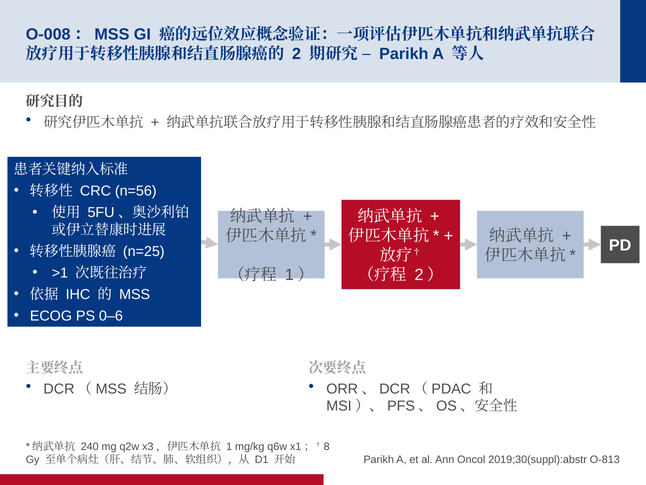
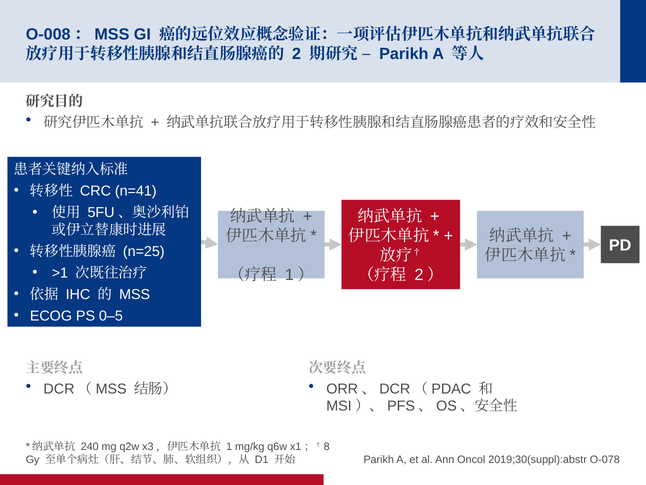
n=56: n=56 -> n=41 (136, 191)
0–6: 0–6 -> 0–5 (111, 316)
O-813: O-813 -> O-078 (605, 459)
